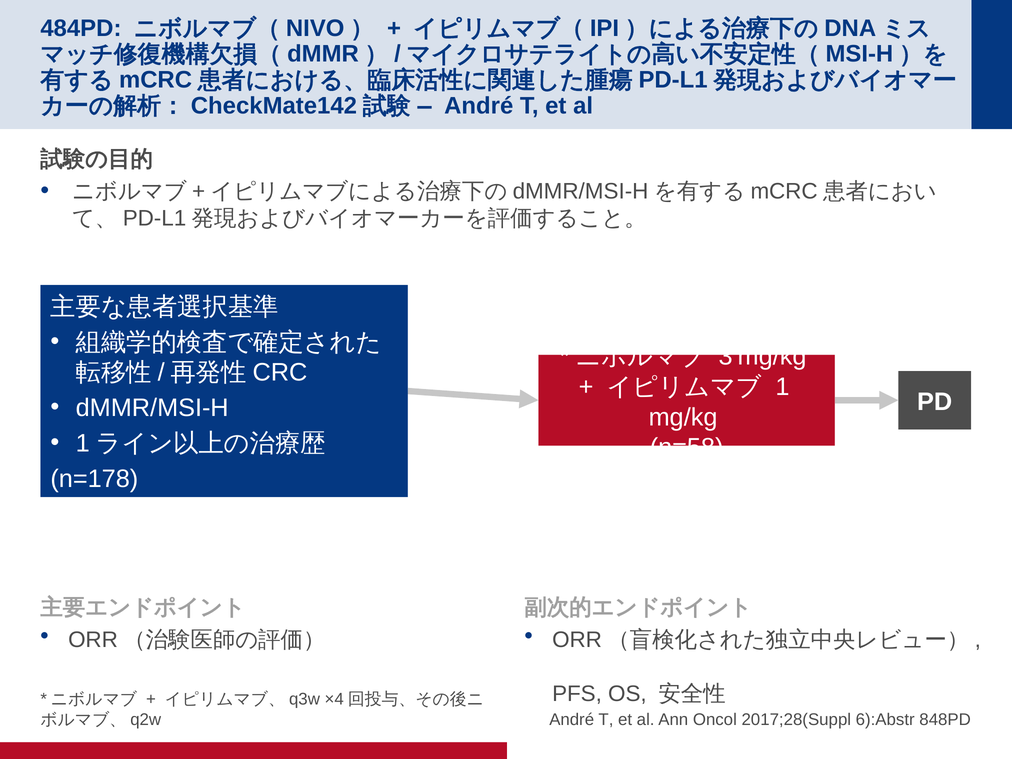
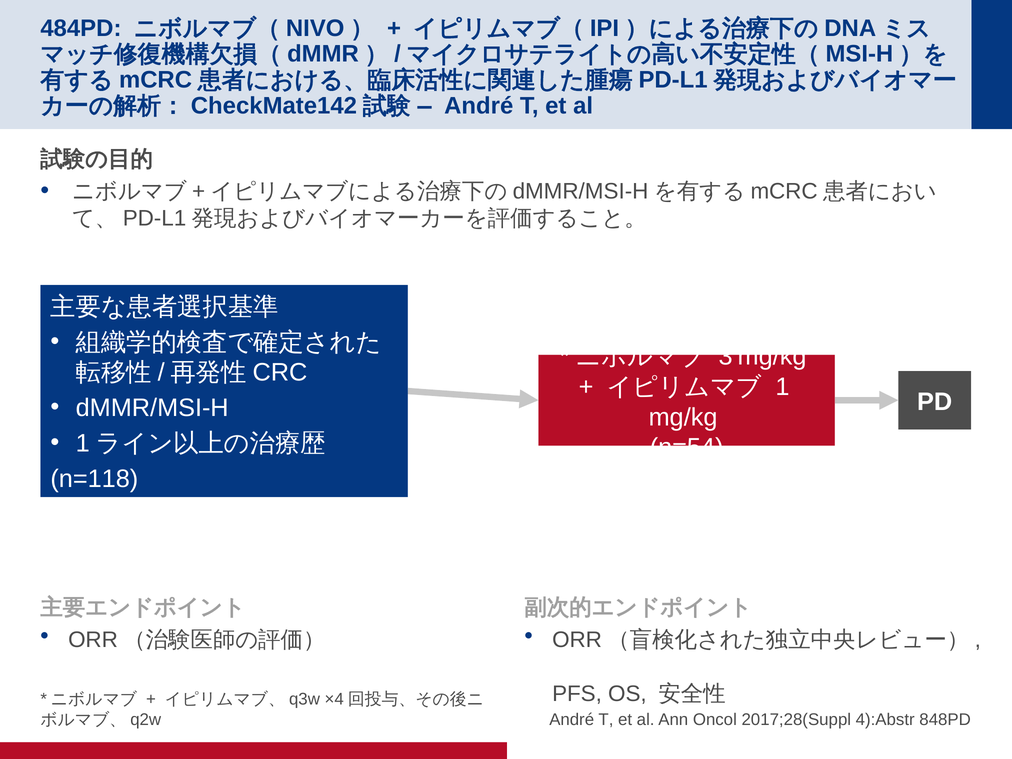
n=58: n=58 -> n=54 (687, 448)
n=178: n=178 -> n=118 (94, 479)
6):Abstr: 6):Abstr -> 4):Abstr (885, 720)
